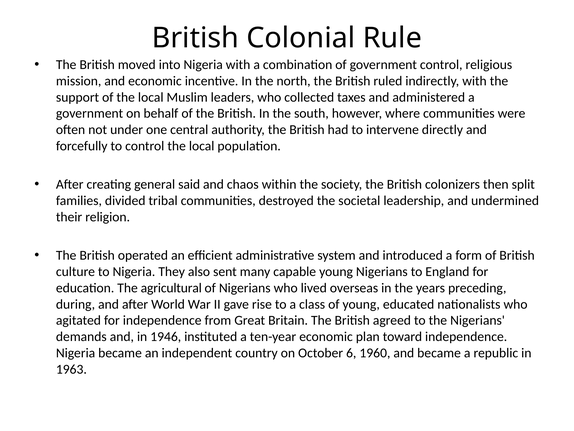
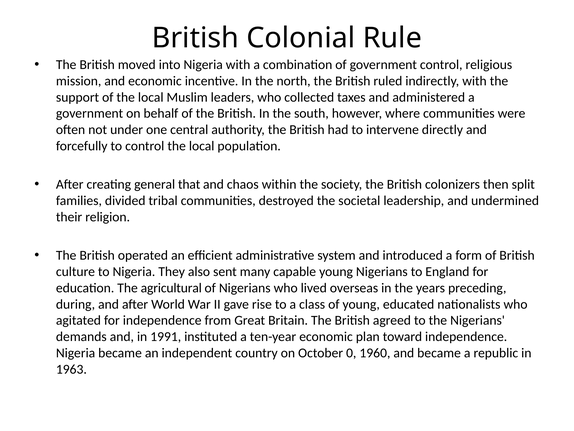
said: said -> that (189, 184)
1946: 1946 -> 1991 (166, 336)
6: 6 -> 0 (351, 353)
